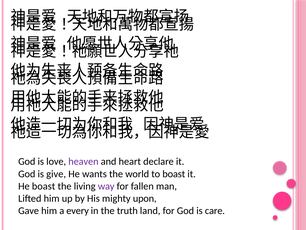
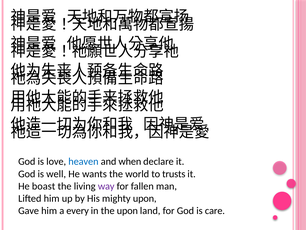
heaven colour: purple -> blue (83, 161)
heart: heart -> when (130, 161)
give: give -> well (56, 174)
to boast: boast -> trusts (174, 174)
the truth: truth -> upon (127, 210)
